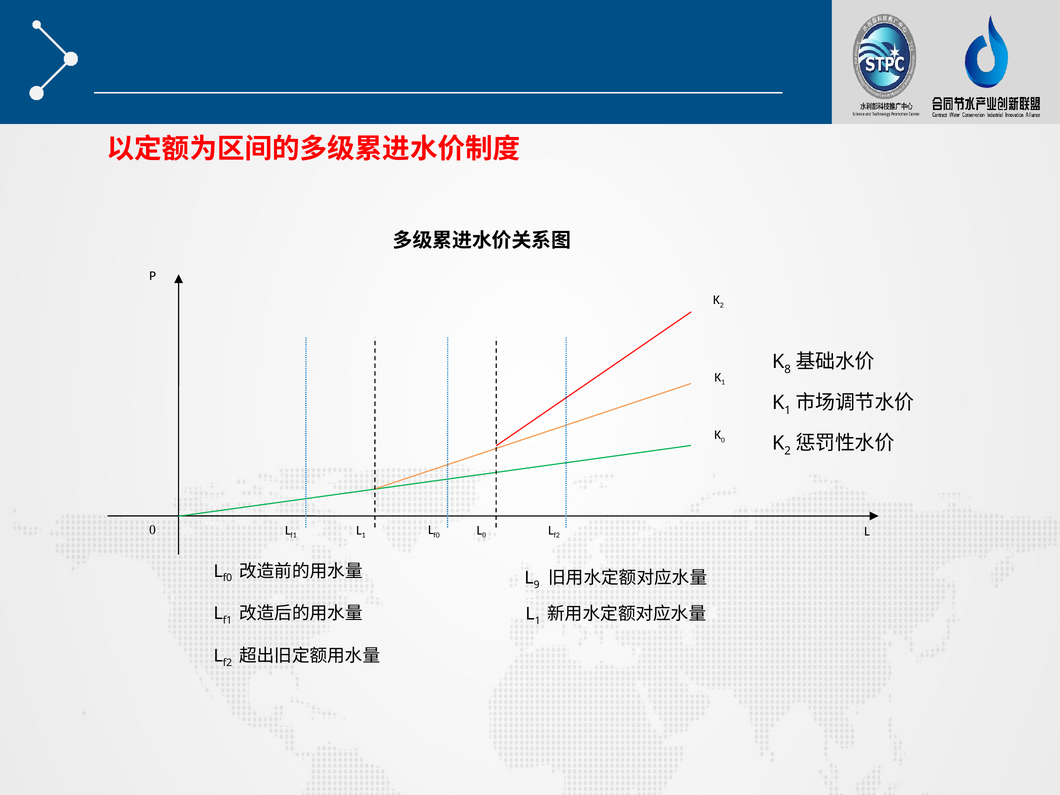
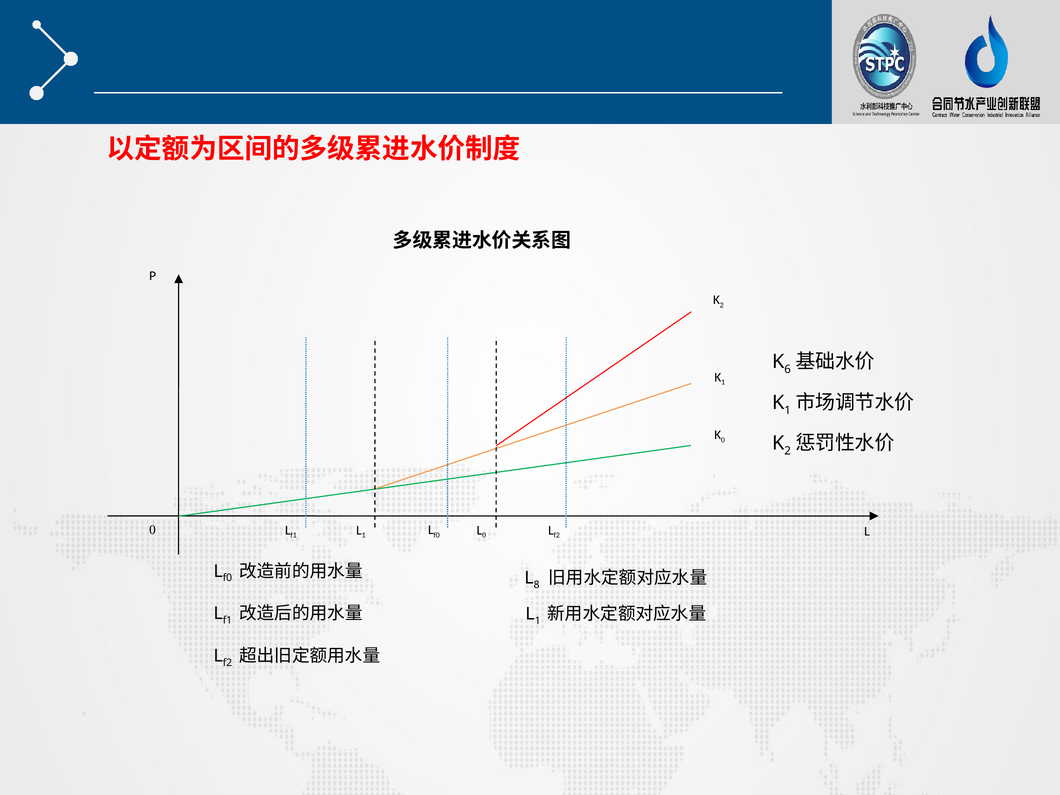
8: 8 -> 6 (788, 370)
9: 9 -> 8 (537, 585)
